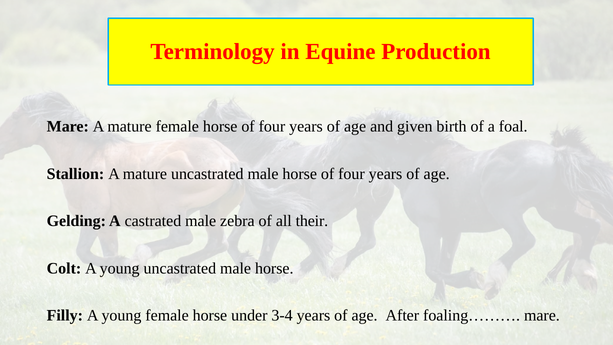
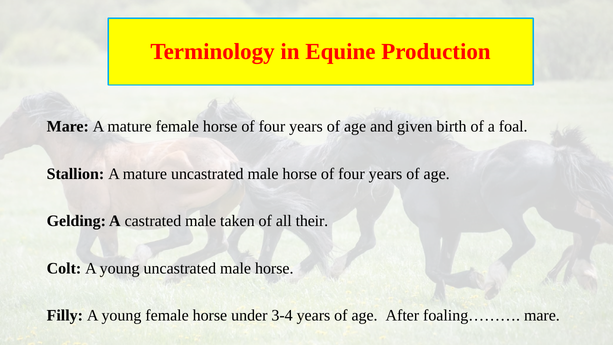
zebra: zebra -> taken (237, 221)
